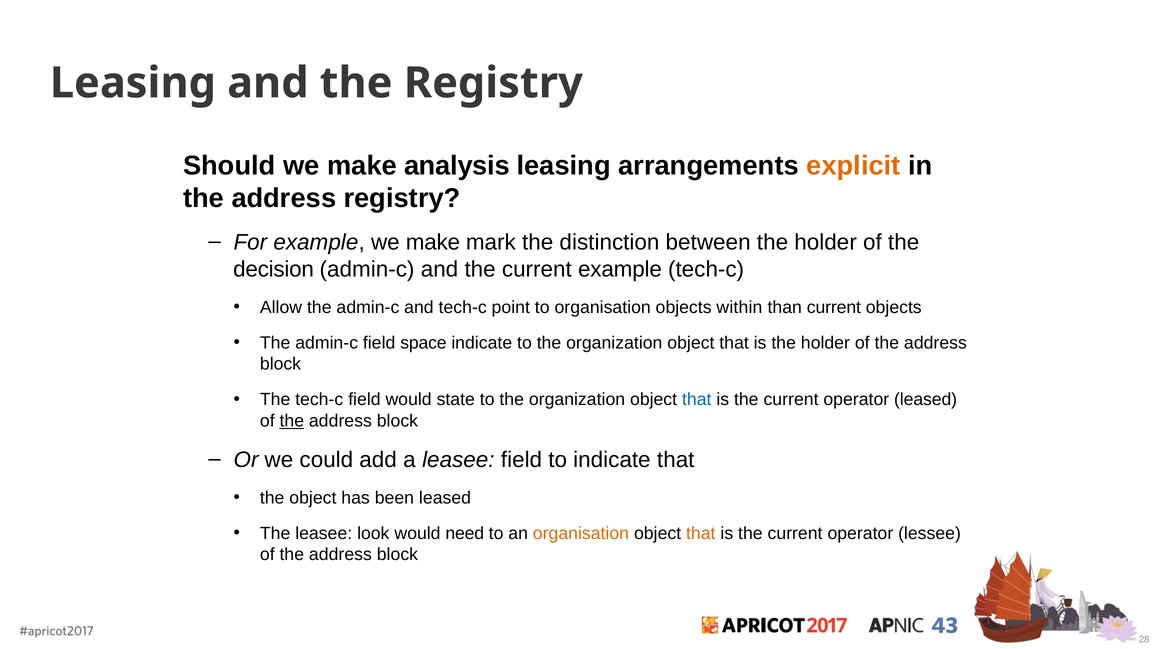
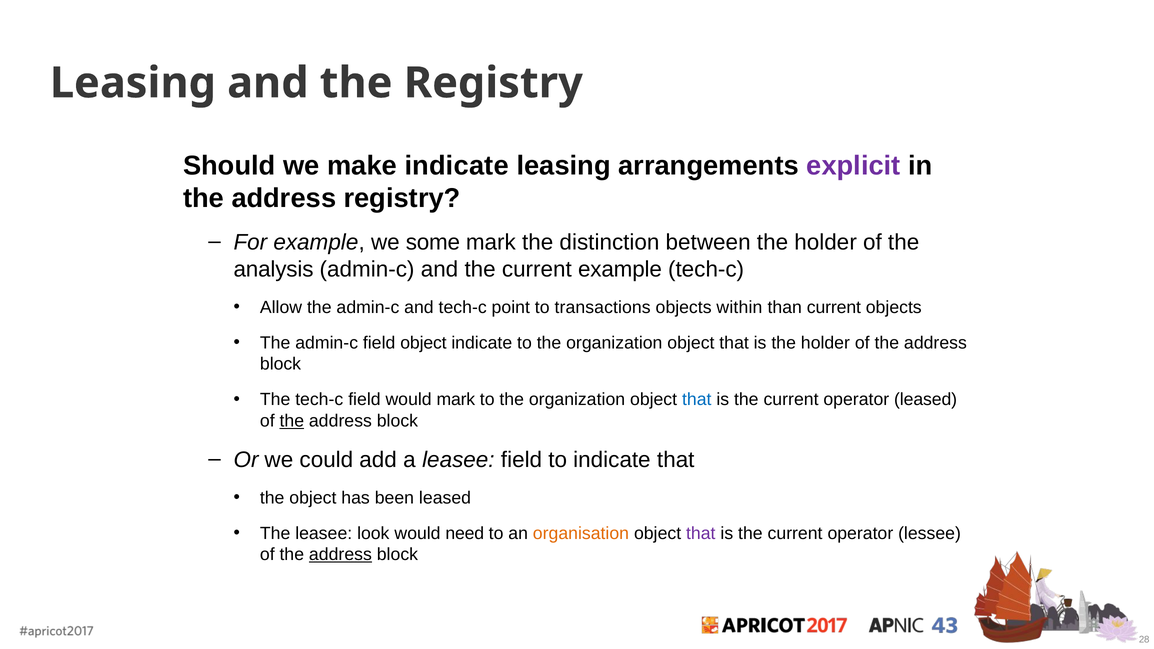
make analysis: analysis -> indicate (457, 166)
explicit colour: orange -> purple (853, 166)
example we make: make -> some (433, 242)
decision: decision -> analysis (273, 269)
to organisation: organisation -> transactions (603, 307)
field space: space -> object (423, 343)
would state: state -> mark (456, 400)
that colour: orange -> purple (701, 534)
address underline: none -> present (340, 555)
